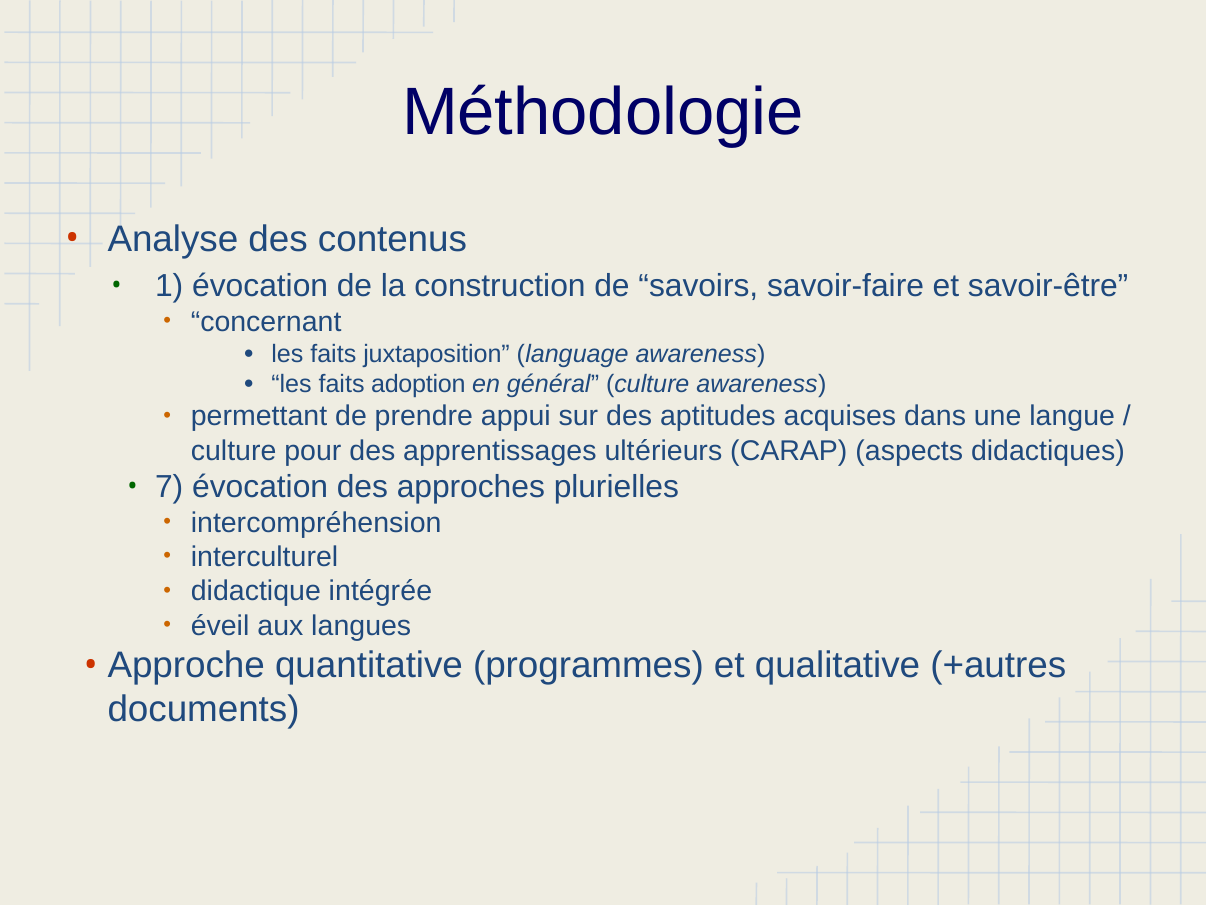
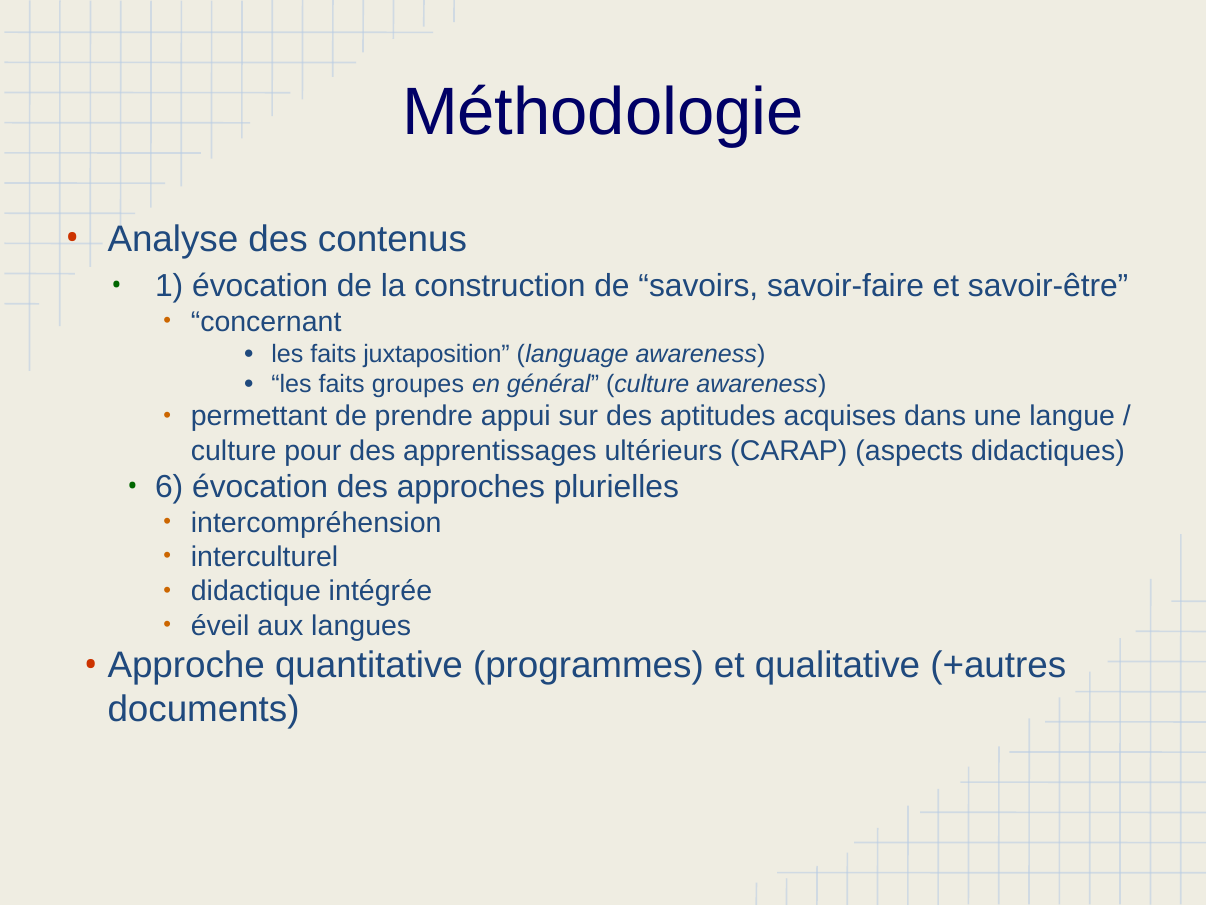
adoption: adoption -> groupes (418, 384)
7: 7 -> 6 (169, 487)
